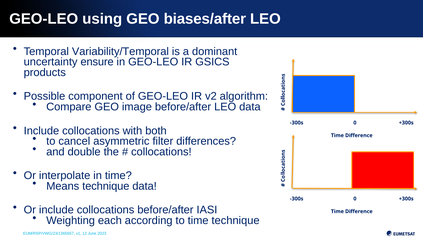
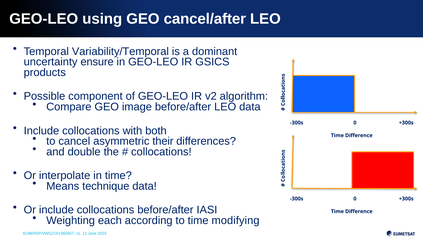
biases/after: biases/after -> cancel/after (205, 19)
filter: filter -> their (163, 141)
time technique: technique -> modifying (236, 220)
